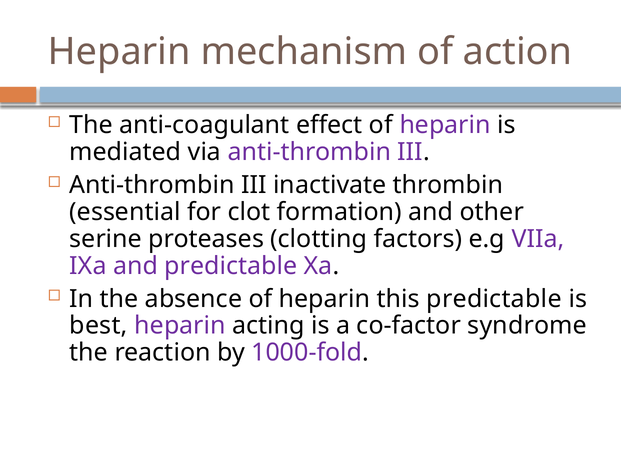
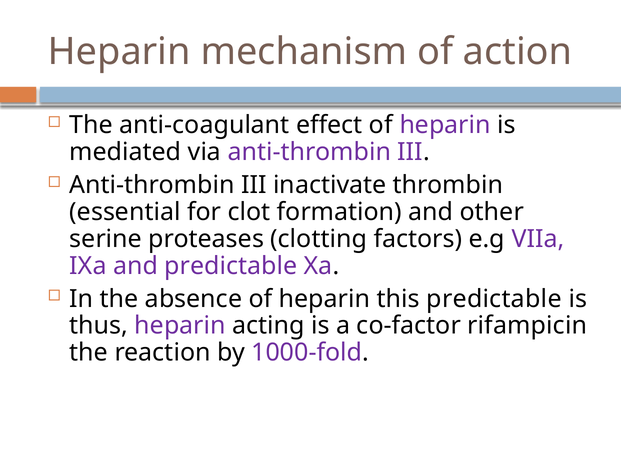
best: best -> thus (99, 326)
syndrome: syndrome -> rifampicin (527, 326)
